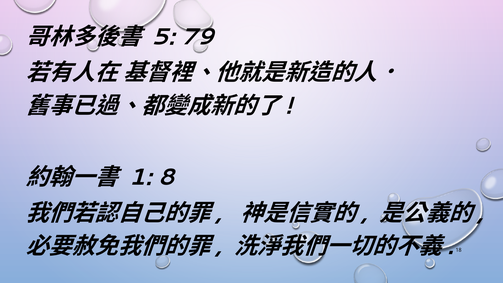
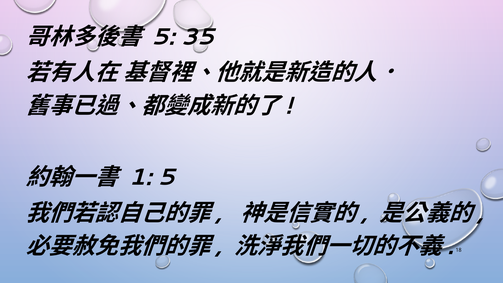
79: 79 -> 35 (198, 37)
1 8: 8 -> 5 (166, 177)
